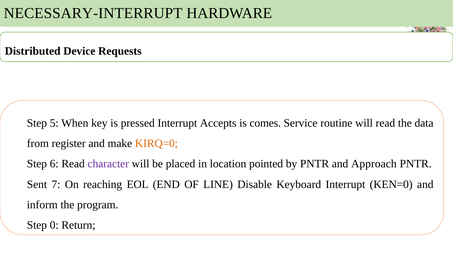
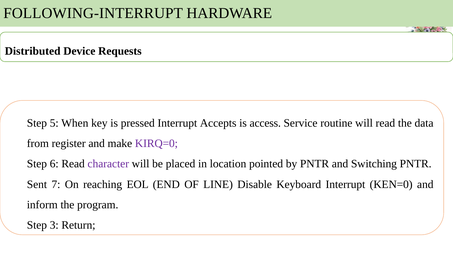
NECESSARY-INTERRUPT: NECESSARY-INTERRUPT -> FOLLOWING-INTERRUPT (93, 13)
comes: comes -> access (265, 123)
KIRQ=0 colour: orange -> purple (156, 143)
Approach: Approach -> Switching (374, 164)
0: 0 -> 3 (54, 225)
